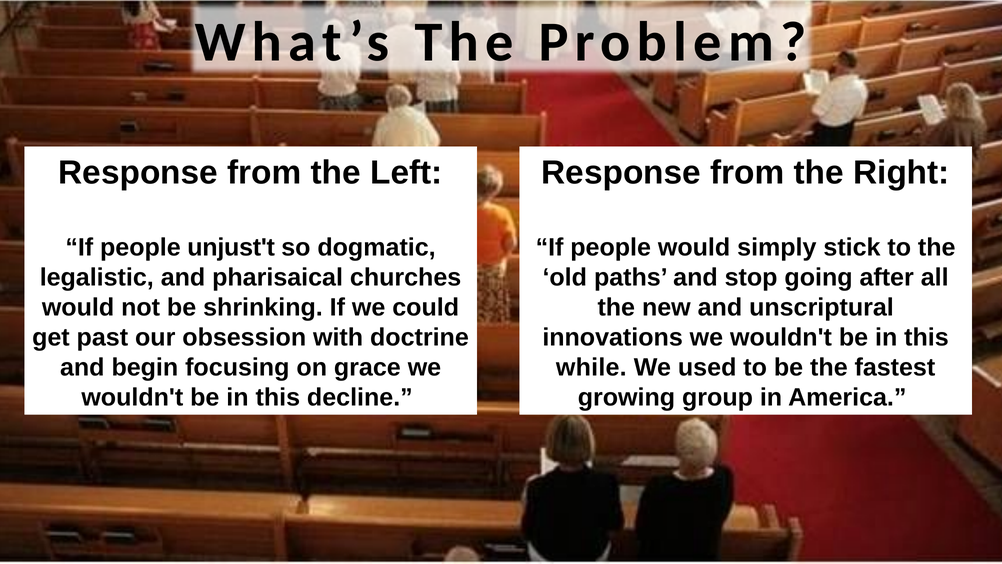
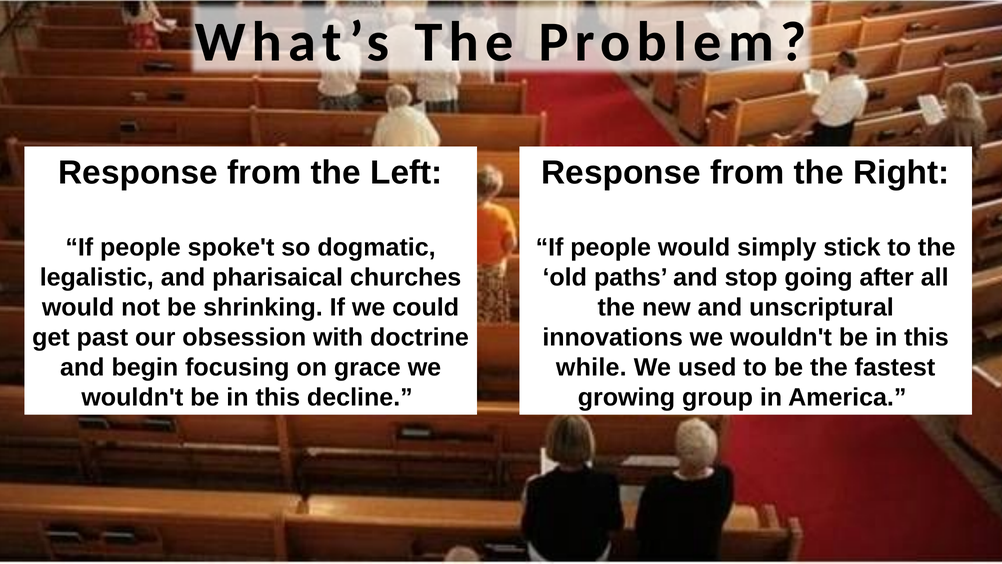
unjust't: unjust't -> spoke't (231, 247)
